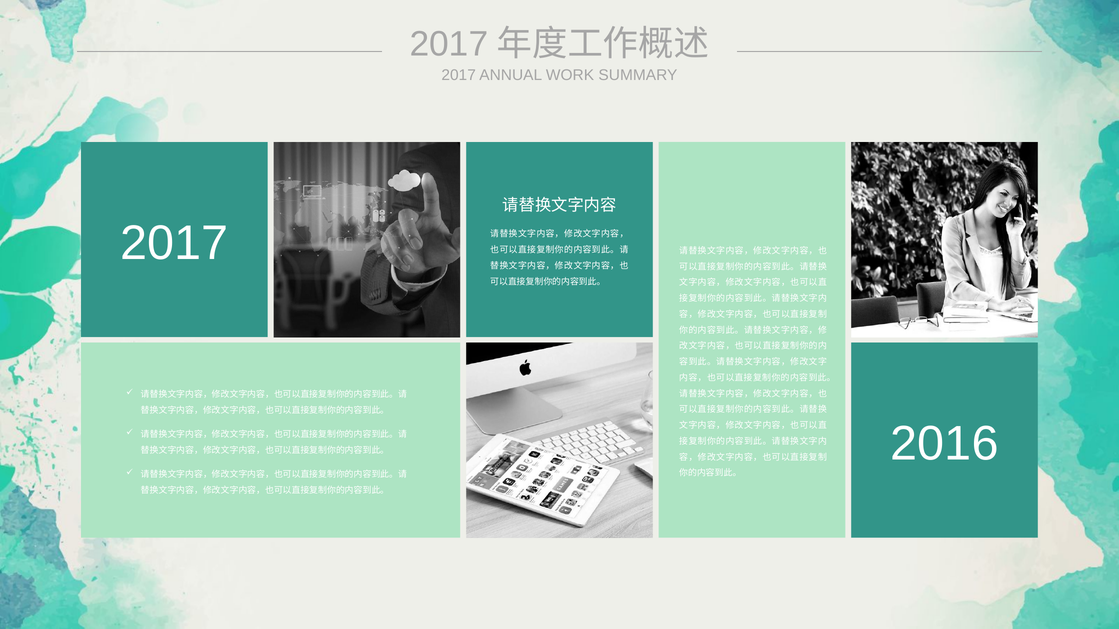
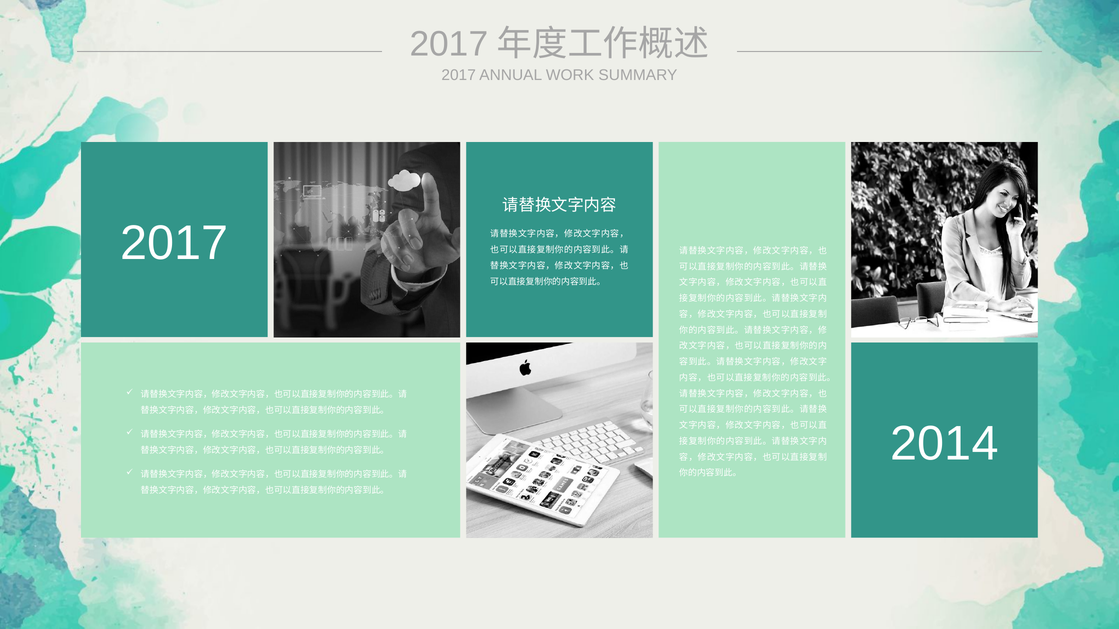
2016: 2016 -> 2014 (944, 444)
